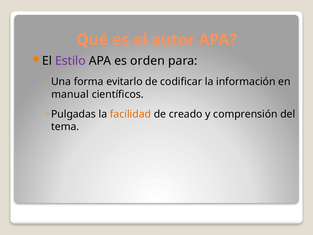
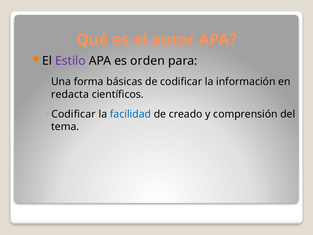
evitarlo: evitarlo -> básicas (124, 82)
manual: manual -> redacta (70, 94)
Pulgadas: Pulgadas -> Codificar (73, 114)
facilidad colour: orange -> blue (130, 114)
